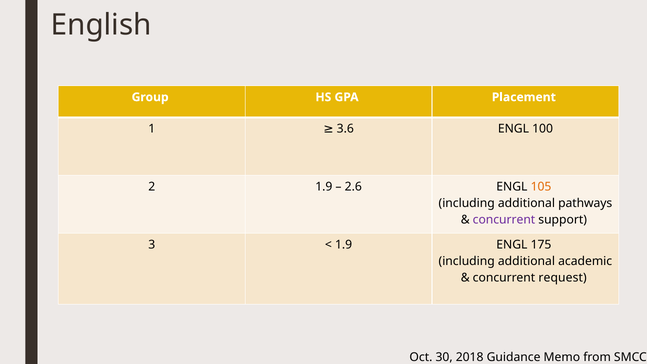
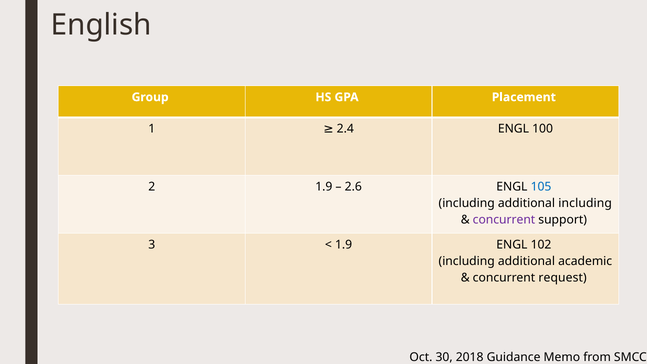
3.6: 3.6 -> 2.4 (345, 129)
105 colour: orange -> blue (541, 187)
additional pathways: pathways -> including (585, 203)
175: 175 -> 102 (541, 245)
